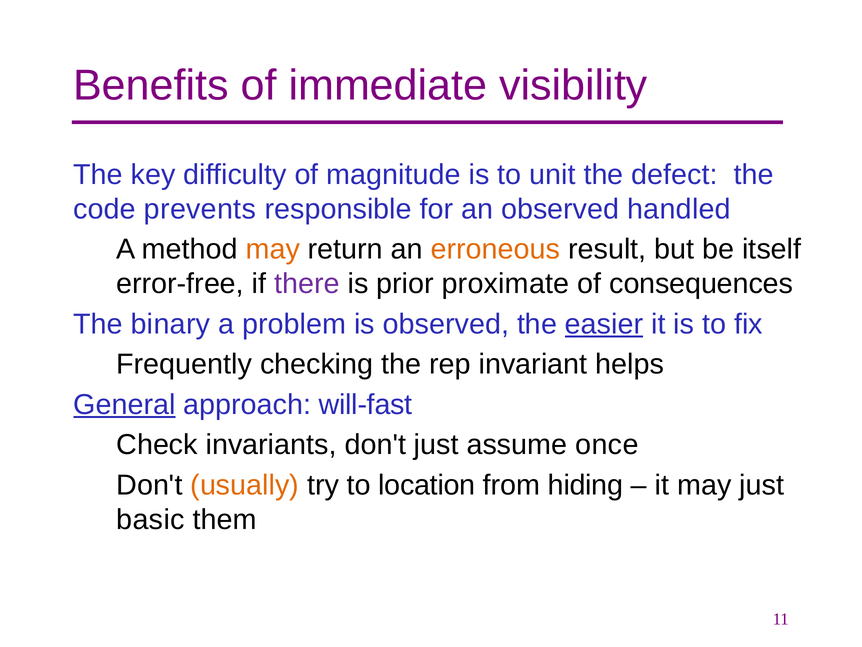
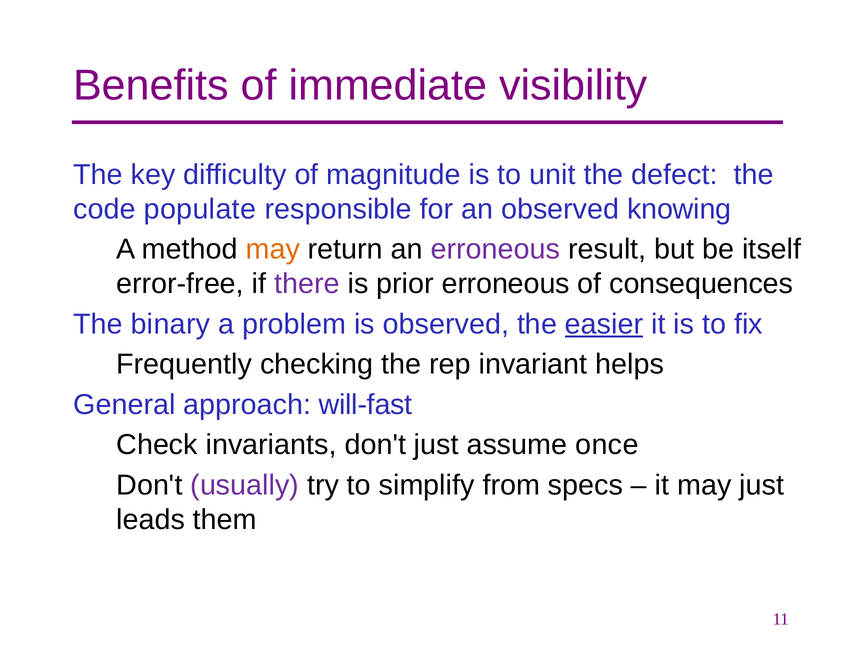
prevents: prevents -> populate (200, 209)
handled: handled -> knowing (679, 209)
erroneous colour: orange -> purple (495, 249)
prior proximate: proximate -> erroneous (506, 284)
General underline: present -> none (124, 404)
usually colour: orange -> purple (245, 485)
location: location -> simplify (427, 485)
hiding: hiding -> specs (585, 485)
basic: basic -> leads (151, 519)
